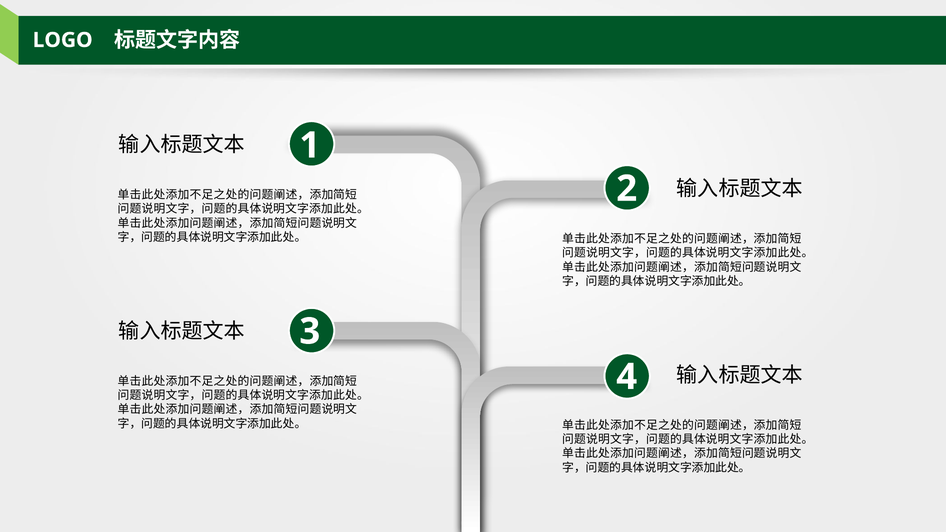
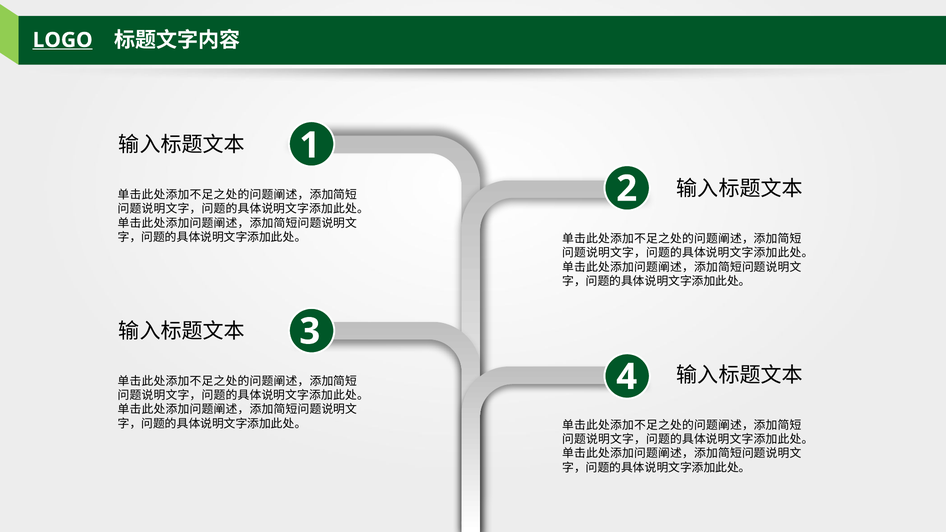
LOGO underline: none -> present (63, 40)
